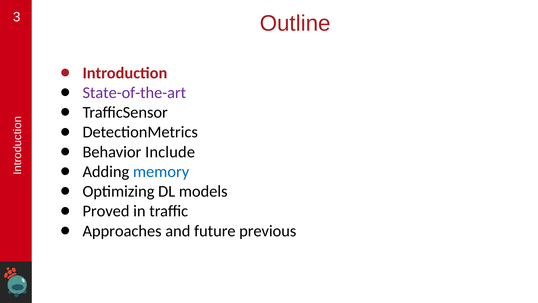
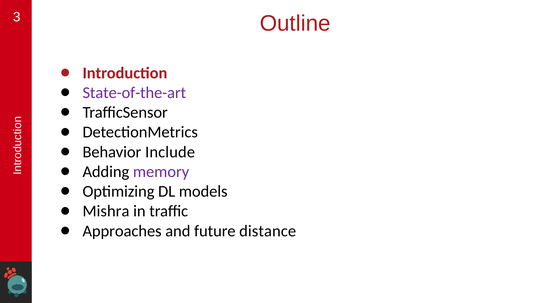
memory colour: blue -> purple (161, 171)
Proved: Proved -> Mishra (106, 211)
previous: previous -> distance (268, 231)
